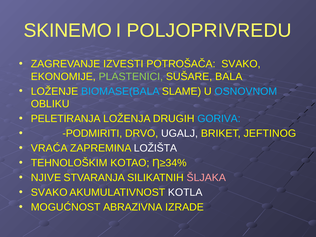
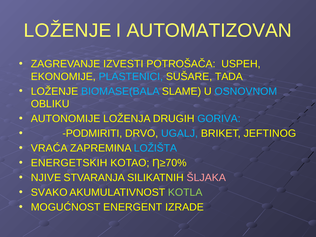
SKINEMO: SKINEMO -> LOŽENJE (68, 31)
POLJOPRIVREDU: POLJOPRIVREDU -> AUTOMATIZOVAN (209, 31)
POTROŠAČA SVAKO: SVAKO -> USPEH (241, 64)
PLASTENICI colour: light green -> light blue (131, 77)
BALA: BALA -> TADA (229, 77)
PELETIRANJA: PELETIRANJA -> AUTONOMIJE (66, 119)
UGALJ colour: white -> light blue (180, 133)
LOŽIŠTA colour: white -> light blue (155, 148)
TEHNOLOŠKIM: TEHNOLOŠKIM -> ENERGETSKIH (69, 163)
Ƞ≥34%: Ƞ≥34% -> Ƞ≥70% (169, 163)
KOTLA colour: white -> light green (185, 192)
ABRAZIVNA: ABRAZIVNA -> ENERGENT (133, 207)
